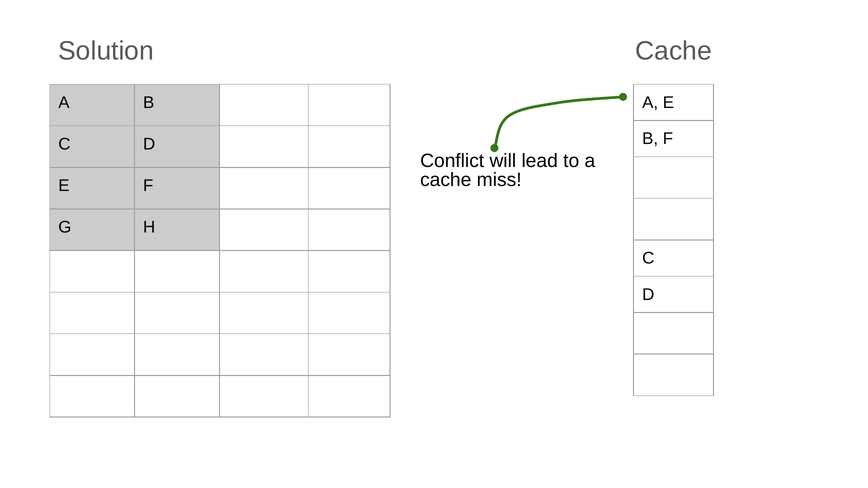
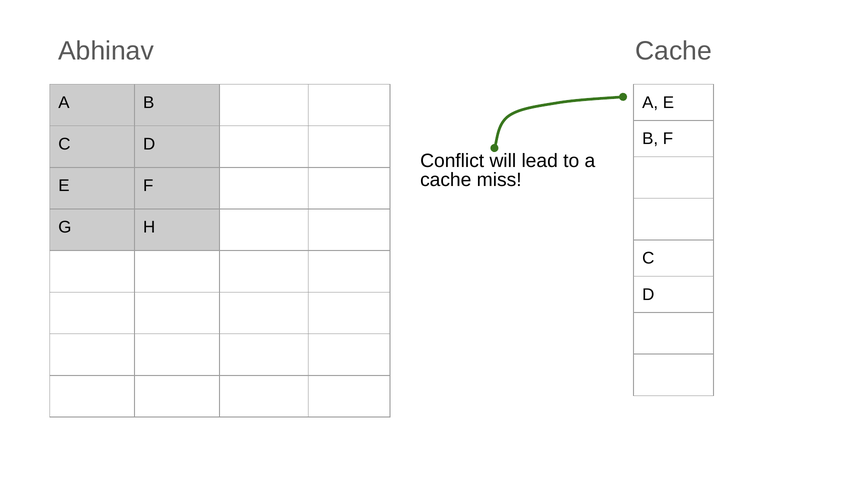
Solution: Solution -> Abhinav (106, 51)
